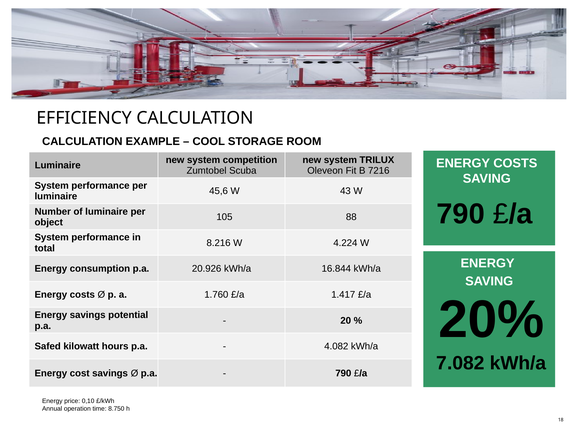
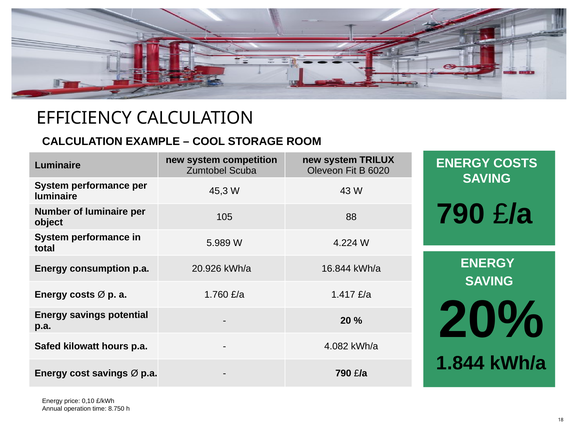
7216: 7216 -> 6020 (379, 171)
45,6: 45,6 -> 45,3 (219, 191)
8.216: 8.216 -> 5.989 (219, 243)
7.082: 7.082 -> 1.844 (460, 363)
